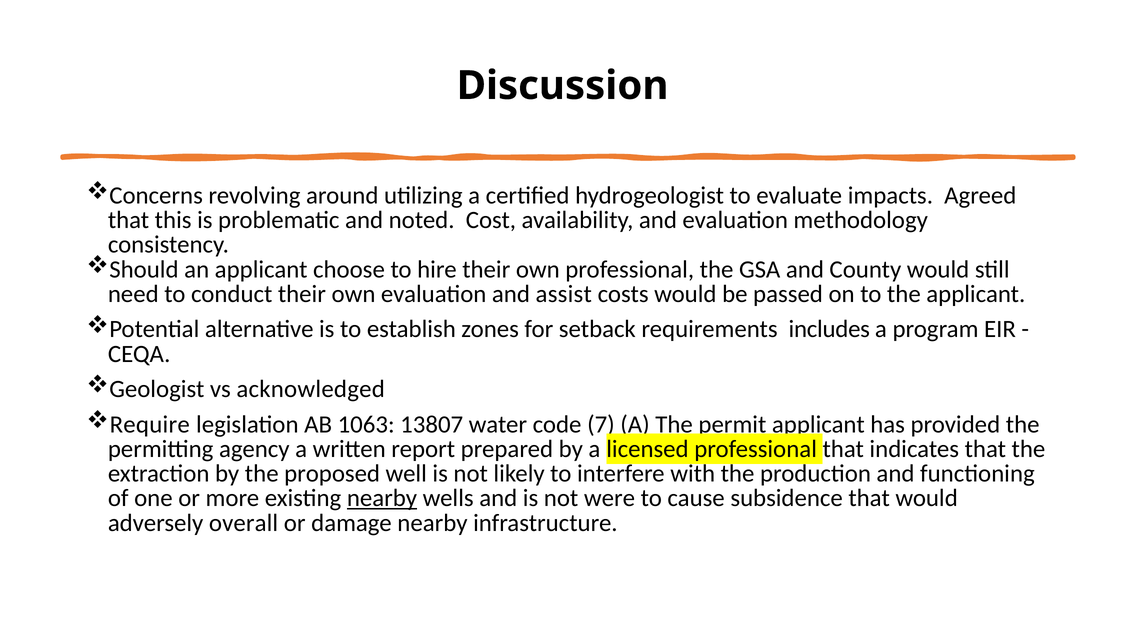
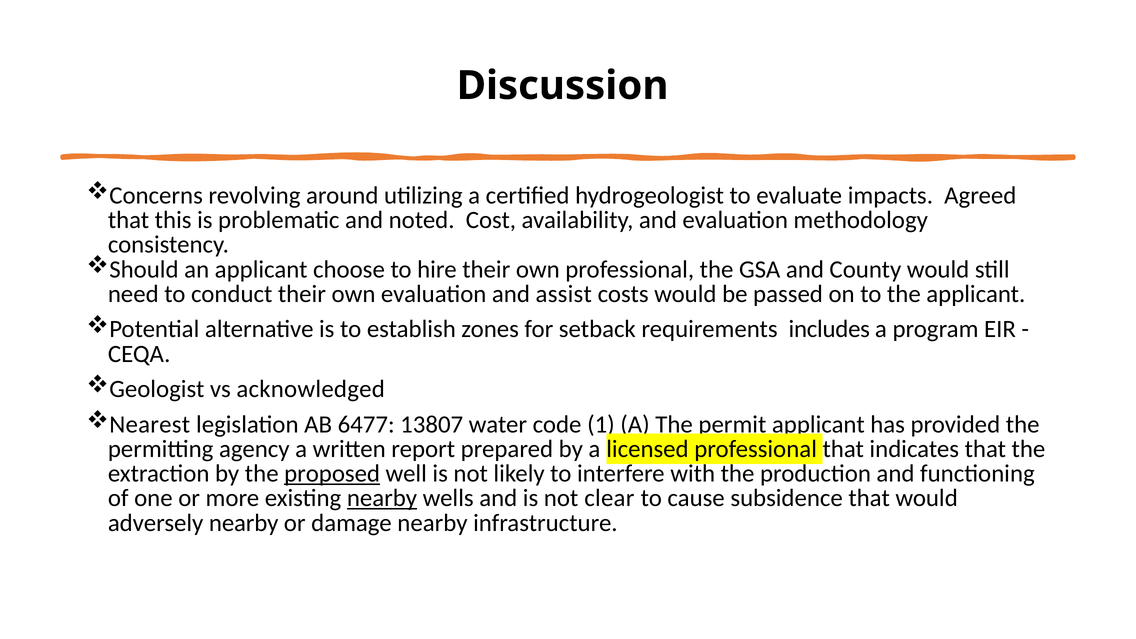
Require: Require -> Nearest (150, 424)
1063: 1063 -> 6477 (366, 424)
7: 7 -> 1 (601, 424)
proposed underline: none -> present (332, 474)
were: were -> clear (609, 498)
adversely overall: overall -> nearby (244, 523)
